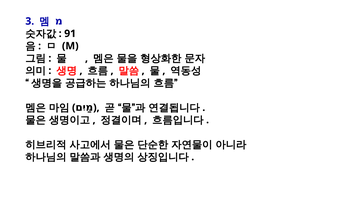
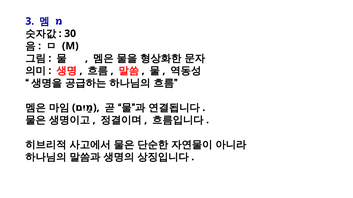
91: 91 -> 30 (70, 34)
